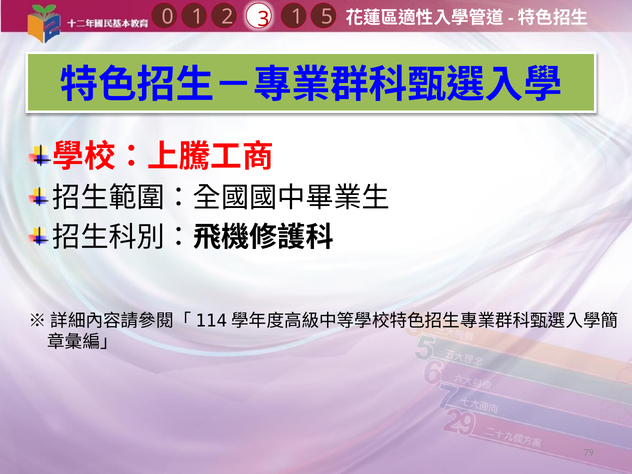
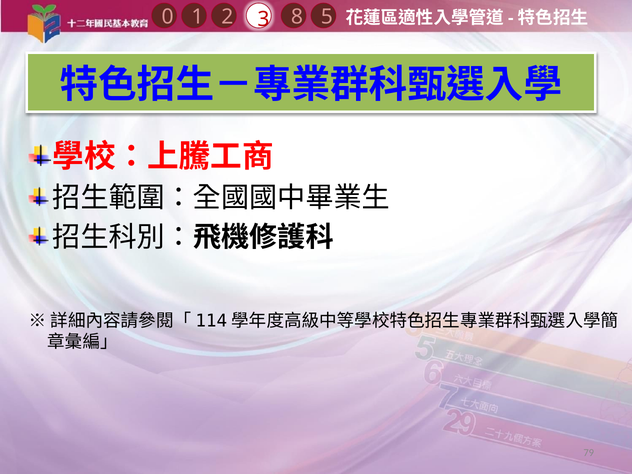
1 1: 1 -> 8 (297, 17)
